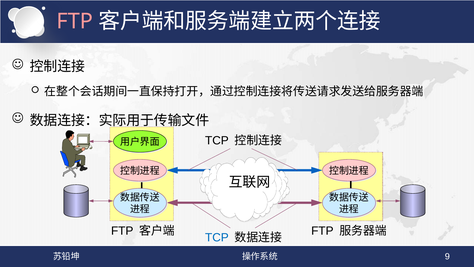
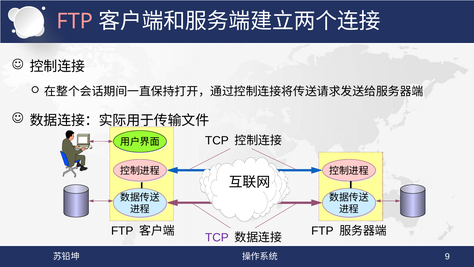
TCP colour: blue -> purple (217, 237)
